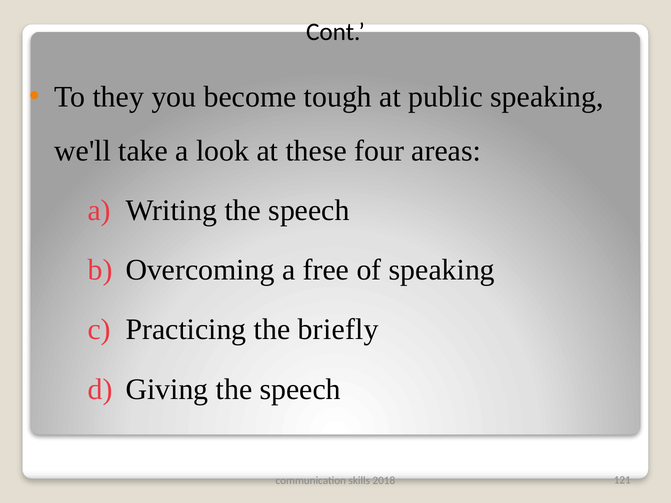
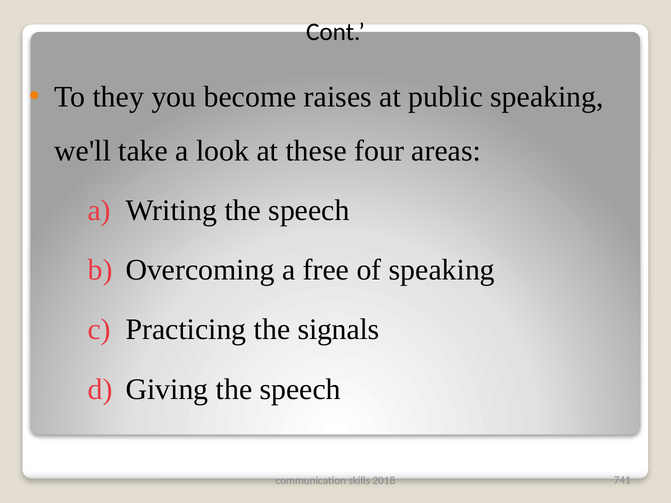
tough: tough -> raises (338, 97)
briefly: briefly -> signals (338, 330)
121: 121 -> 741 (622, 480)
